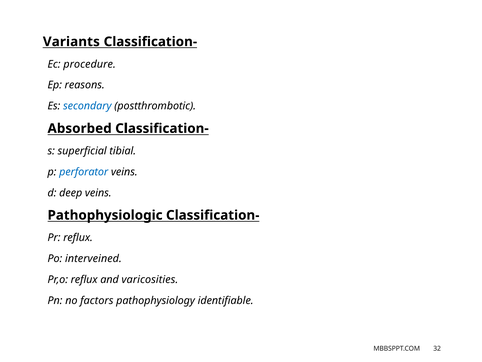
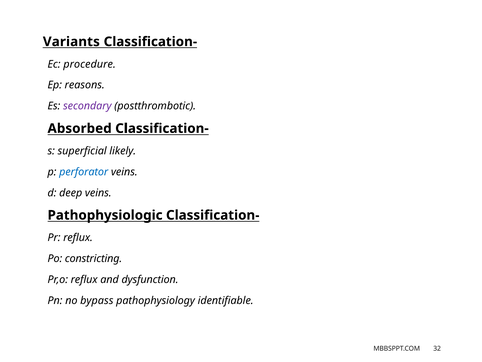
secondary colour: blue -> purple (87, 106)
tibial: tibial -> likely (123, 151)
interveined: interveined -> constricting (94, 258)
varicosities: varicosities -> dysfunction (150, 279)
factors: factors -> bypass (97, 300)
